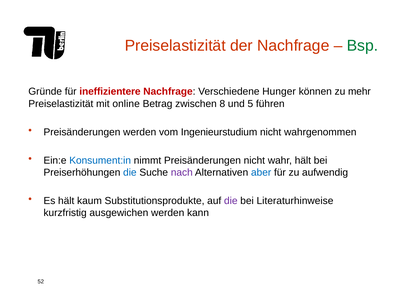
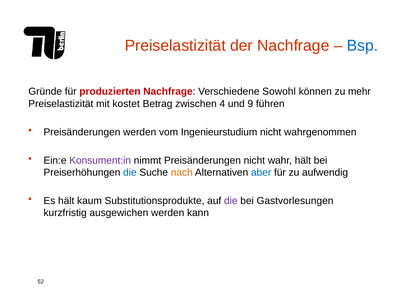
Bsp colour: green -> blue (362, 46)
ineffizientere: ineffizientere -> produzierten (110, 92)
Hunger: Hunger -> Sowohl (279, 92)
online: online -> kostet (126, 104)
8: 8 -> 4 (222, 104)
5: 5 -> 9 (250, 104)
Konsument:in colour: blue -> purple (100, 160)
nach colour: purple -> orange (182, 172)
Literaturhinweise: Literaturhinweise -> Gastvorlesungen (295, 201)
